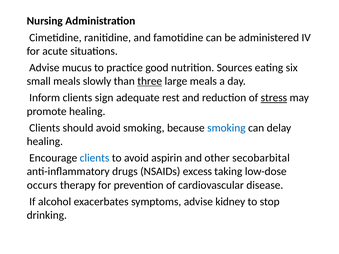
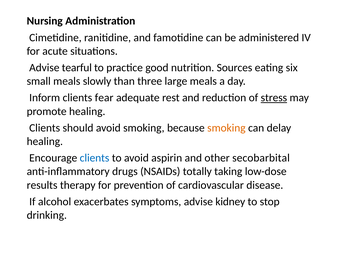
mucus: mucus -> tearful (77, 68)
three underline: present -> none (150, 81)
sign: sign -> fear (104, 98)
smoking colour: blue -> orange (226, 128)
excess: excess -> totally (197, 172)
occurs: occurs -> results (42, 185)
